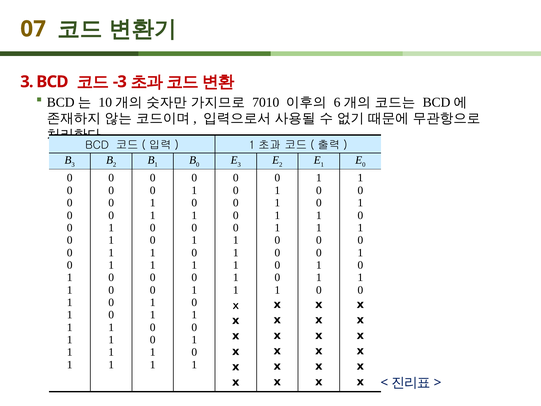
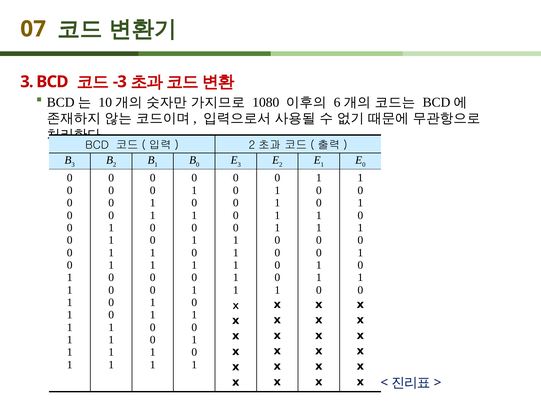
7010: 7010 -> 1080 (266, 102)
1: 1 -> 2 (252, 145)
